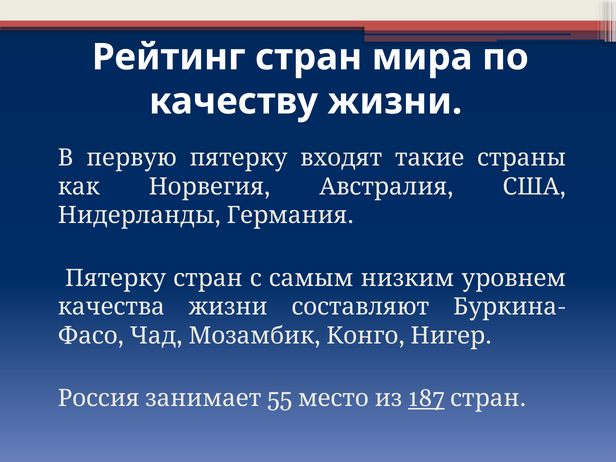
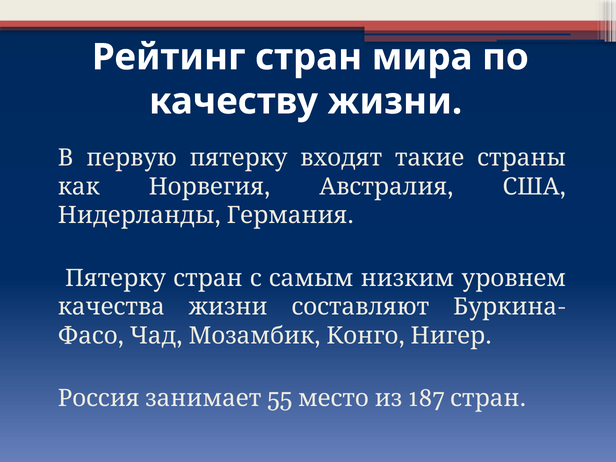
187 underline: present -> none (426, 398)
